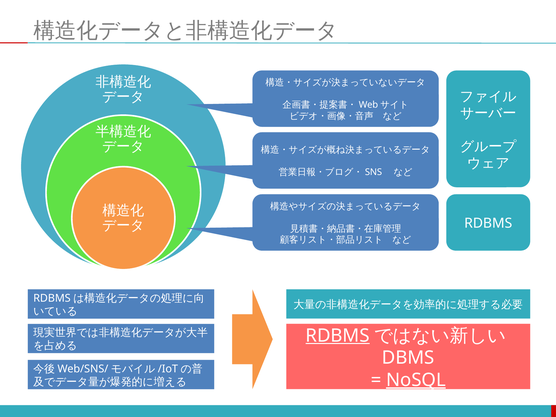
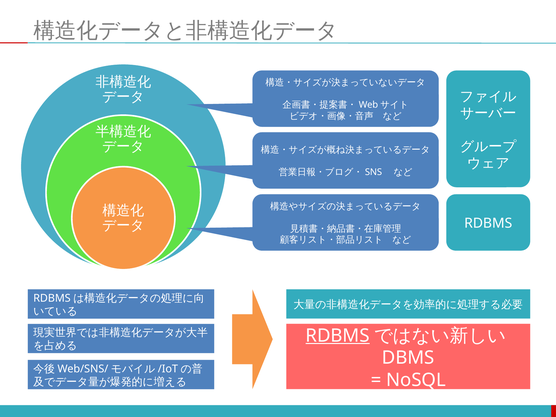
NoSQL underline: present -> none (416, 380)
